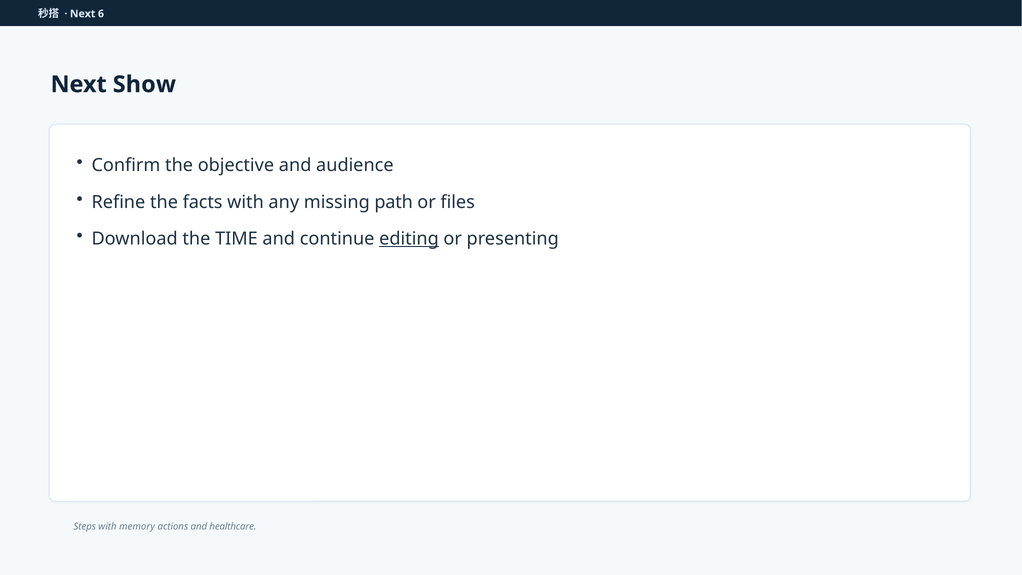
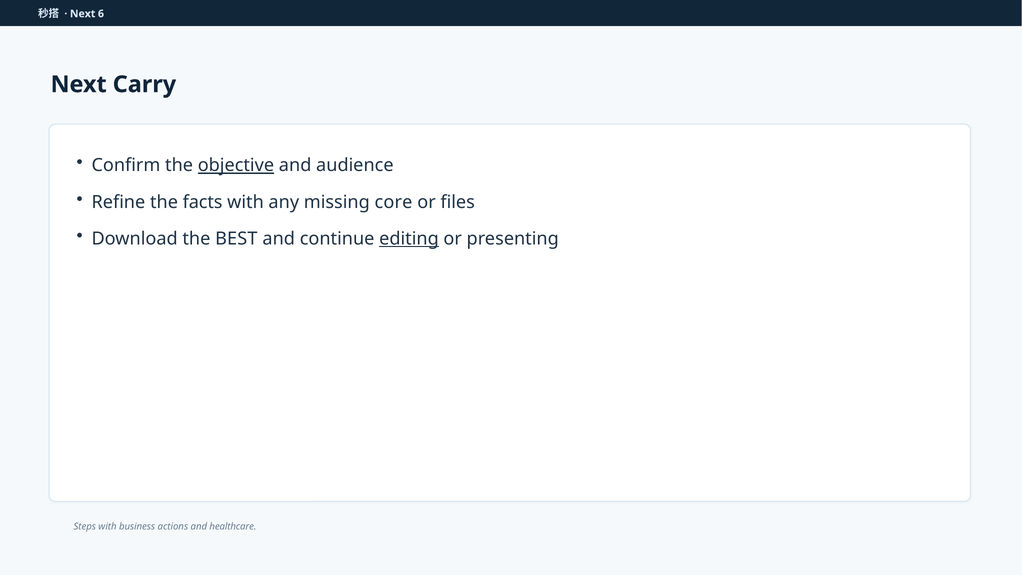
Show: Show -> Carry (144, 84)
objective underline: none -> present (236, 165)
path: path -> core (393, 202)
TIME: TIME -> BEST (236, 239)
memory: memory -> business (137, 526)
